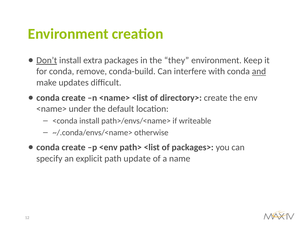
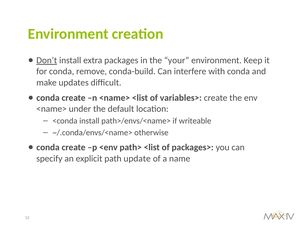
they: they -> your (177, 61)
and underline: present -> none (259, 72)
directory>: directory> -> variables> (181, 98)
